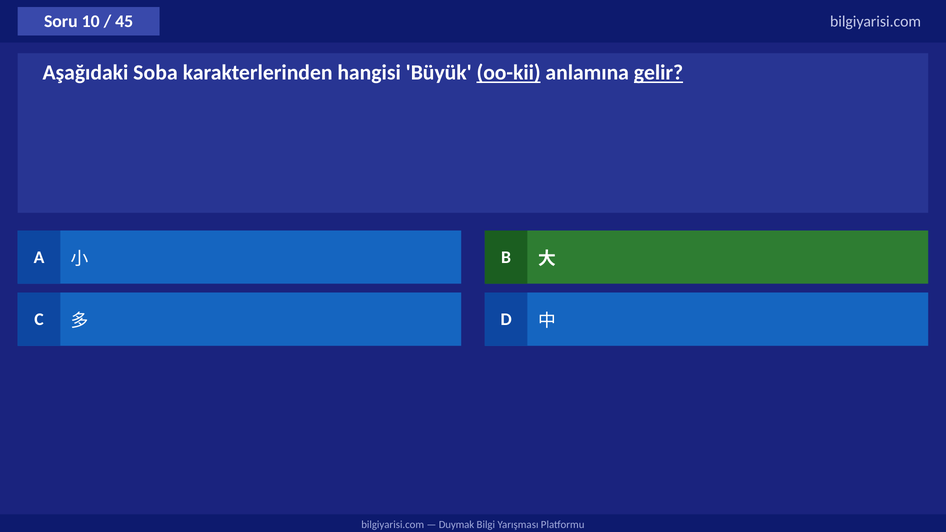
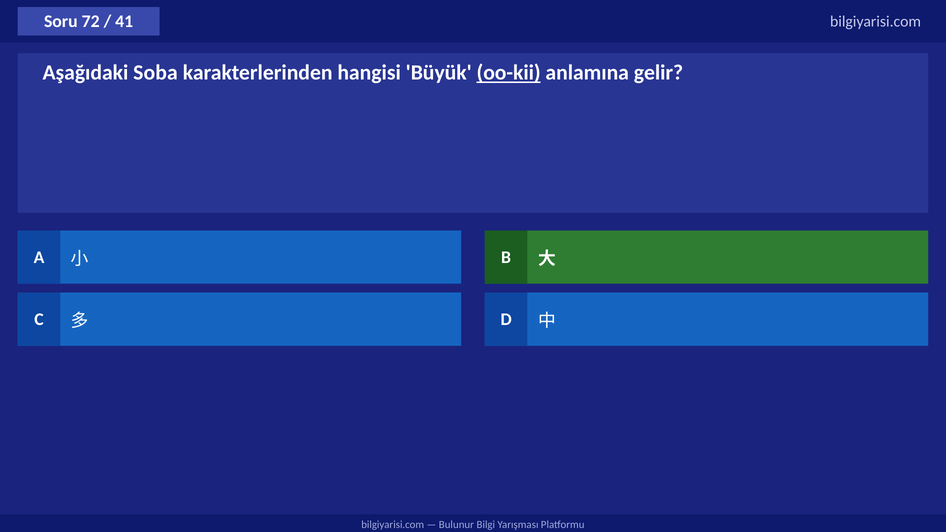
10: 10 -> 72 (91, 22)
45: 45 -> 41 (124, 22)
gelir underline: present -> none (658, 73)
Duymak: Duymak -> Bulunur (456, 525)
